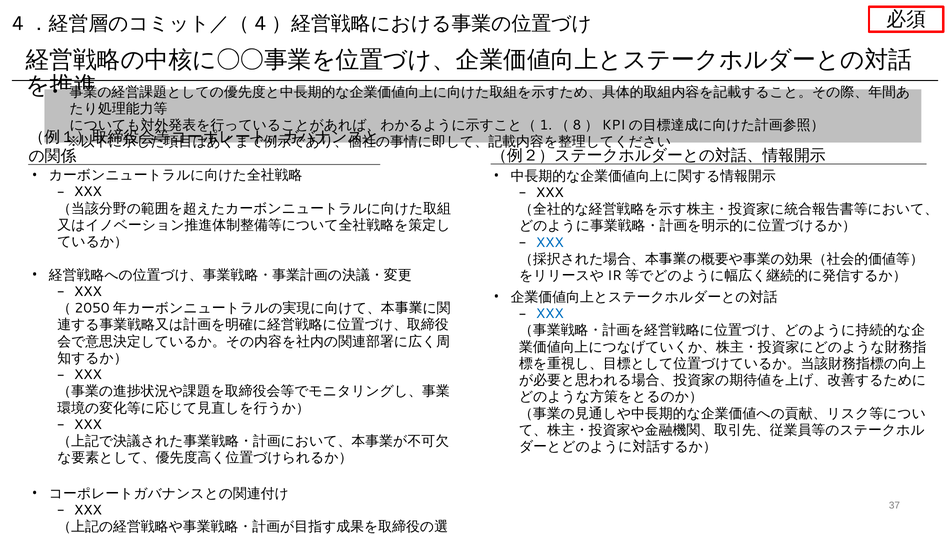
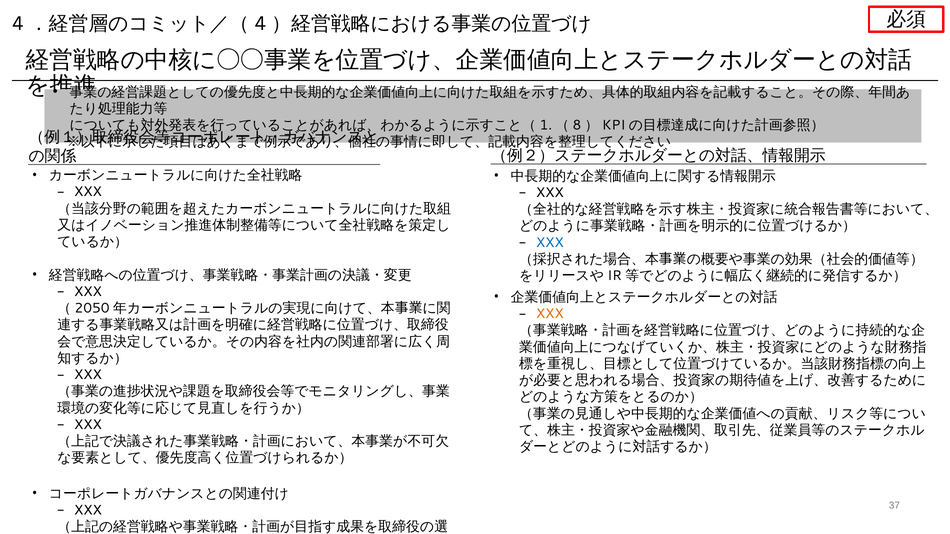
XXX colour: blue -> orange (550, 314)
